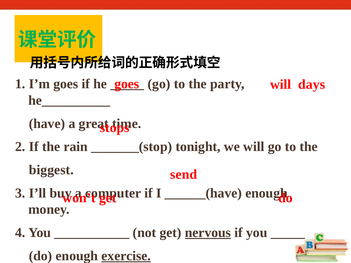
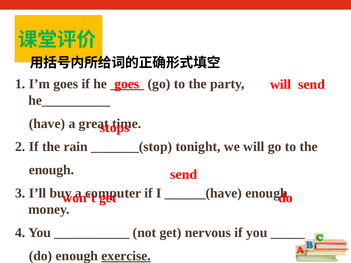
will days: days -> send (312, 85)
biggest: biggest -> enough (51, 170)
nervous underline: present -> none (208, 233)
